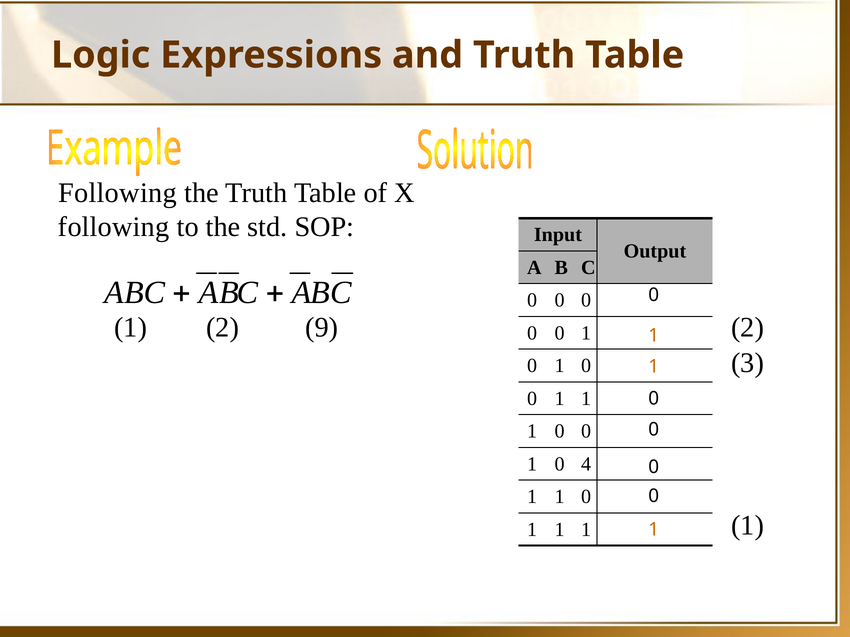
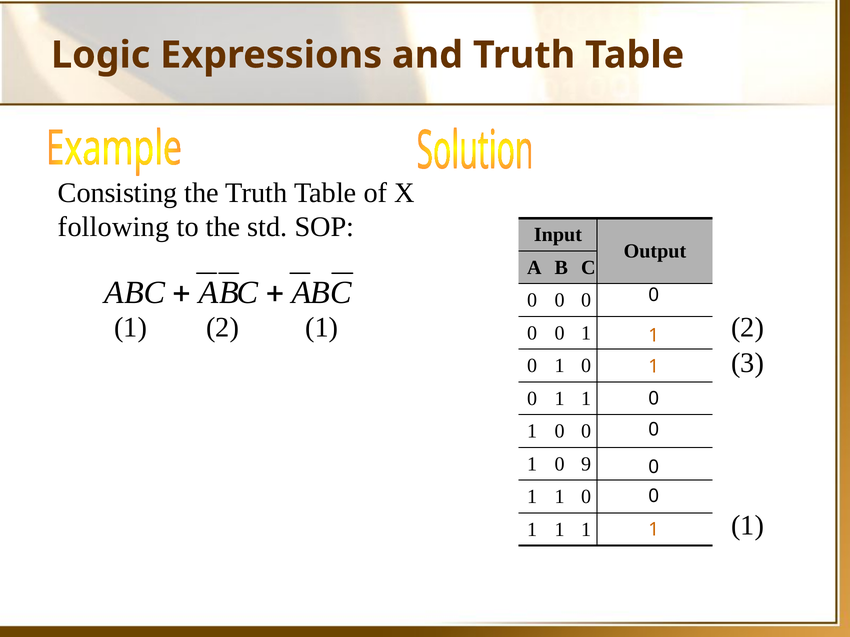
Following: Following -> Consisting (118, 193)
2 9: 9 -> 1 (322, 328)
4: 4 -> 9 (586, 464)
